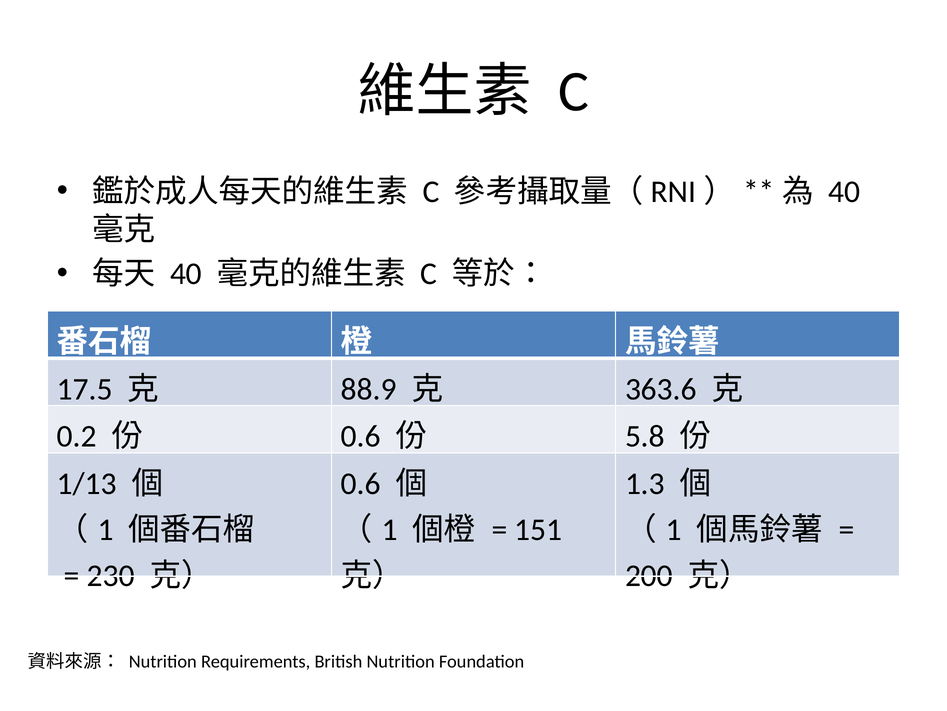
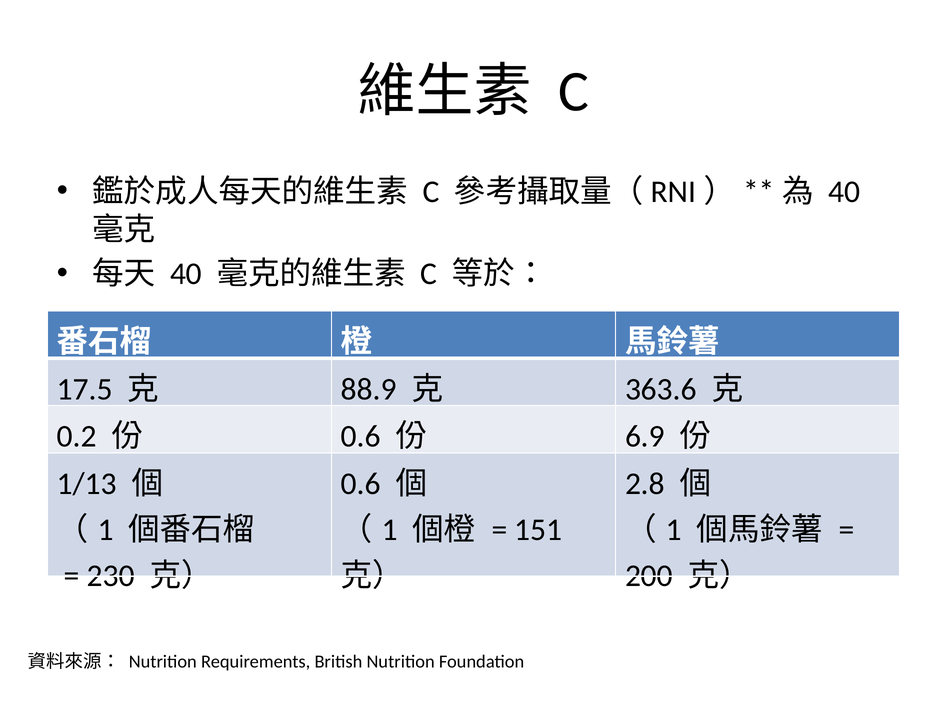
5.8: 5.8 -> 6.9 (645, 436)
1.3: 1.3 -> 2.8 (645, 483)
